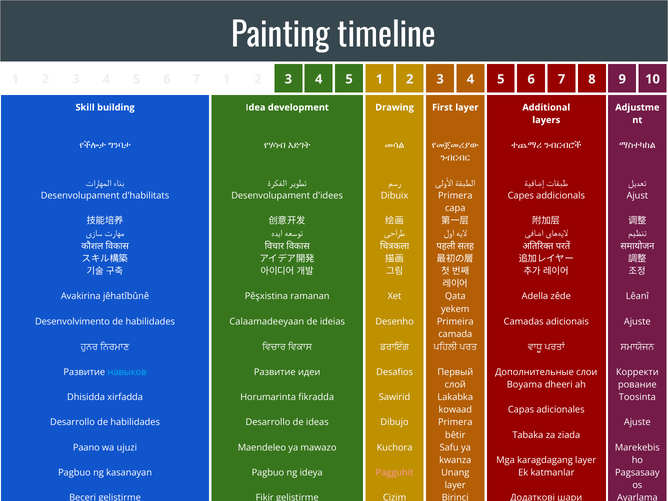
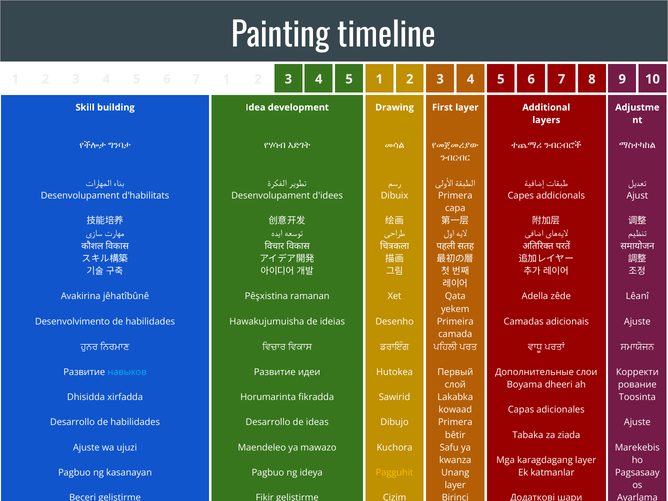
Calaamadeeyaan: Calaamadeeyaan -> Hawakujumuisha (267, 322)
Desafios: Desafios -> Hutokea (395, 372)
Paano: Paano -> Ajuste (86, 448)
Pagguhit colour: pink -> yellow (395, 473)
